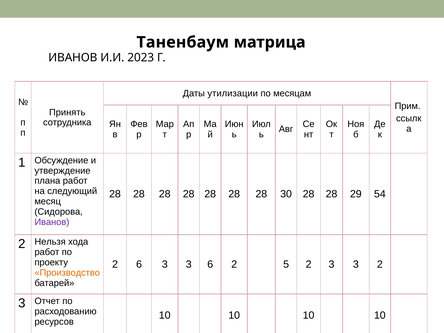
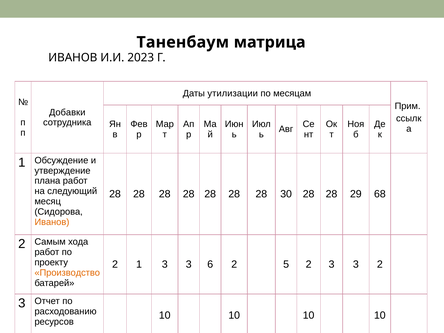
Принять: Принять -> Добавки (67, 112)
54: 54 -> 68 (380, 194)
Иванов colour: purple -> orange (52, 222)
Нельзя: Нельзя -> Самым (50, 242)
2 6: 6 -> 1 (139, 265)
